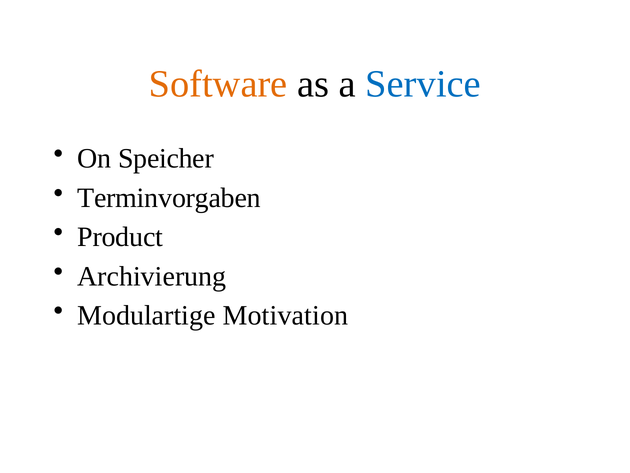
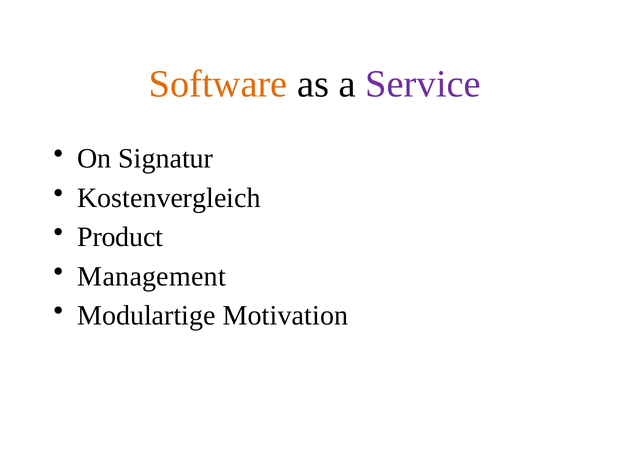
Service colour: blue -> purple (423, 84)
Speicher: Speicher -> Signatur (166, 158)
Terminvorgaben: Terminvorgaben -> Kostenvergleich (169, 198)
Archivierung: Archivierung -> Management (152, 276)
